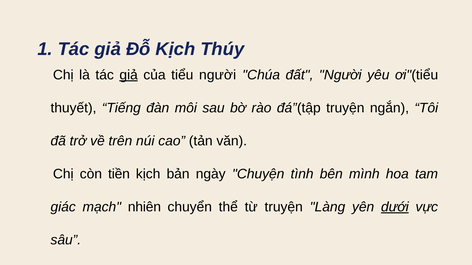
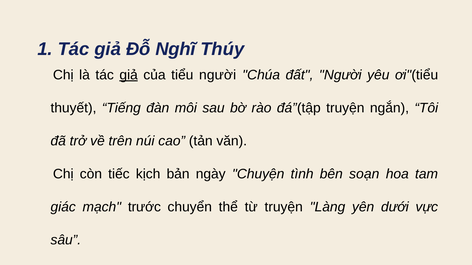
Đỗ Kịch: Kịch -> Nghĩ (176, 49)
tiền: tiền -> tiếc (119, 174)
mình: mình -> soạn (364, 174)
nhiên: nhiên -> trước (144, 207)
dưới underline: present -> none (395, 207)
